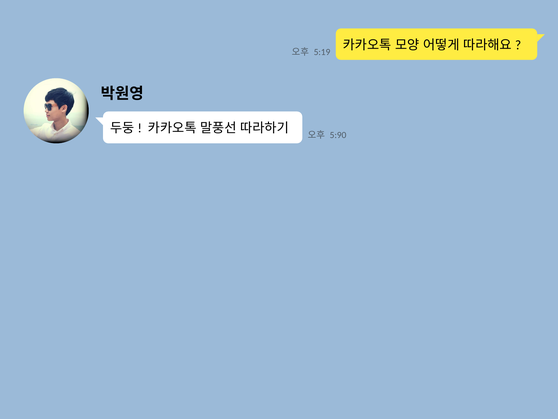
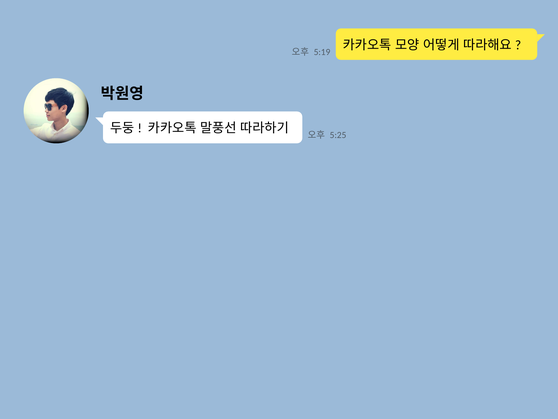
5:90: 5:90 -> 5:25 (338, 135)
